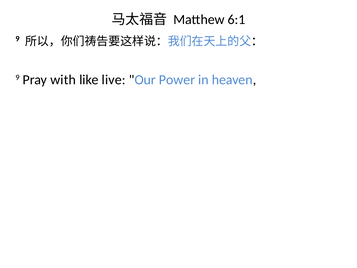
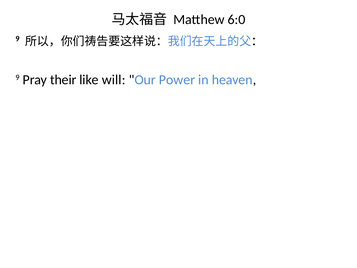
6:1: 6:1 -> 6:0 (237, 19)
with: with -> their (63, 80)
live: live -> will (114, 80)
